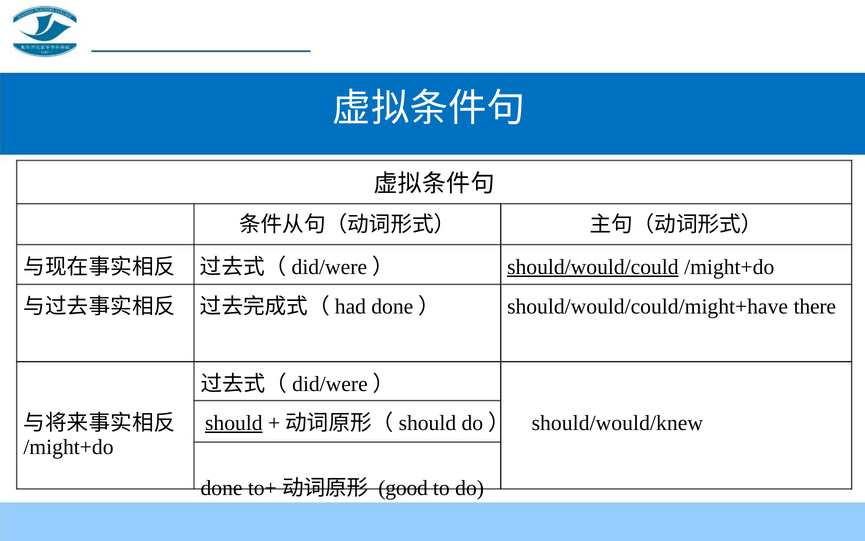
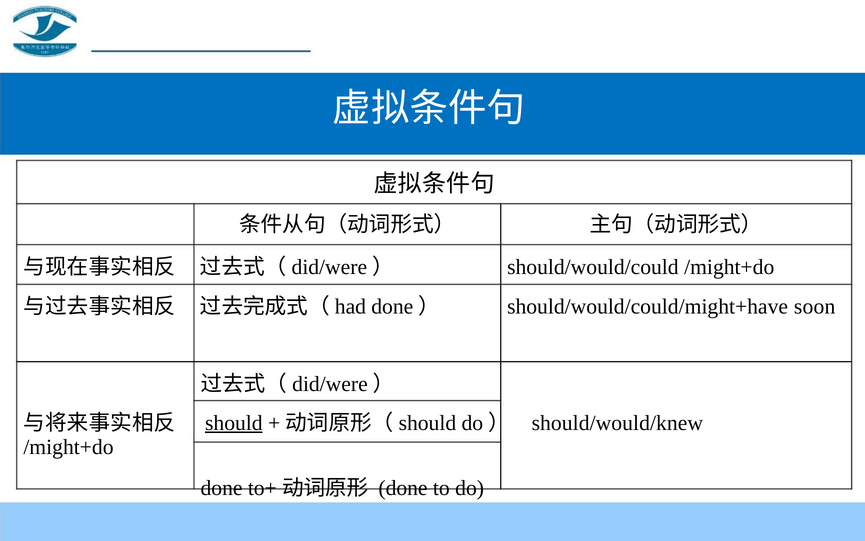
should/would/could underline: present -> none (593, 267)
there: there -> soon (815, 307)
good: good -> done (403, 488)
